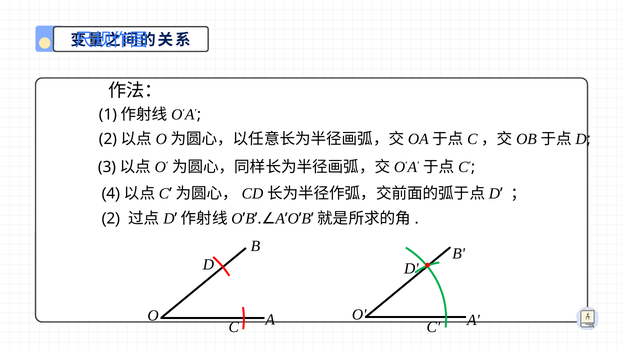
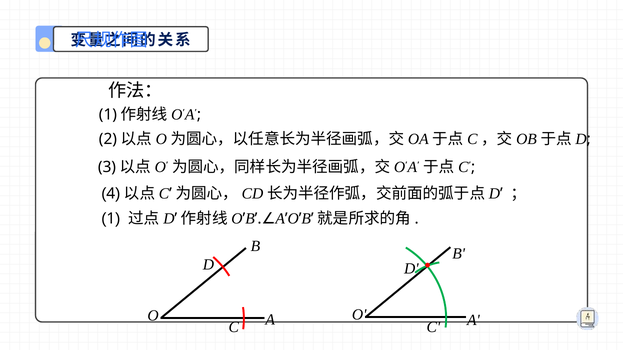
2: 2 -> 1 (111, 219)
